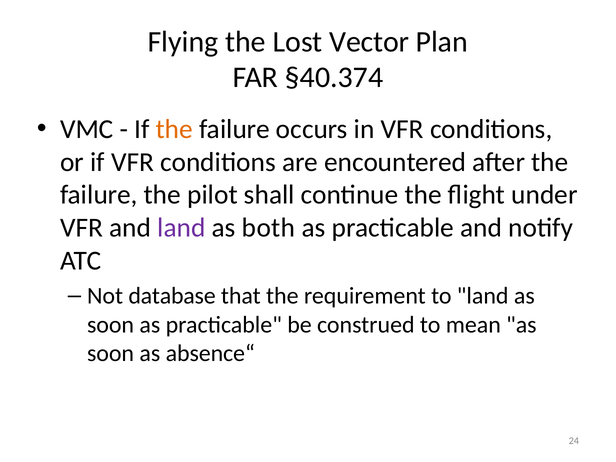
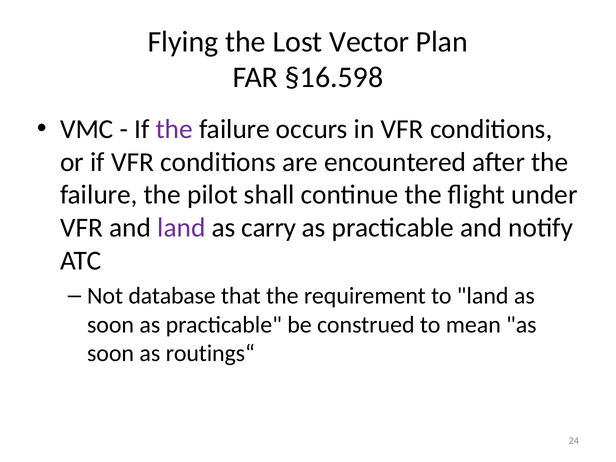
§40.374: §40.374 -> §16.598 (334, 78)
the colour: orange -> purple (174, 129)
both: both -> carry (269, 228)
absence“: absence“ -> routings“ (210, 354)
